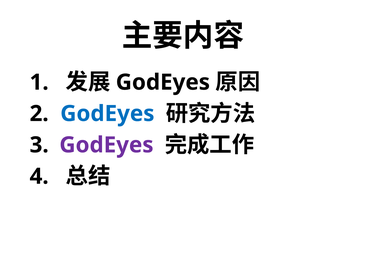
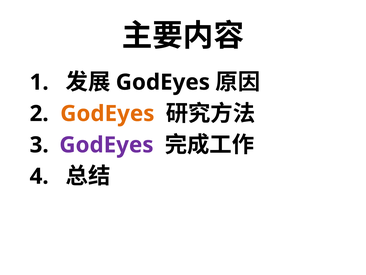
GodEyes colour: blue -> orange (107, 113)
